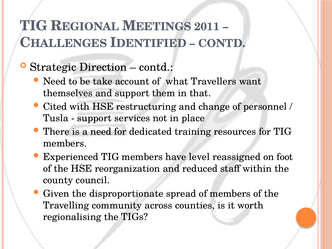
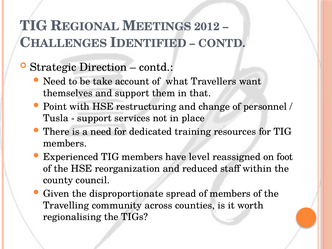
2011: 2011 -> 2012 (207, 27)
Cited: Cited -> Point (55, 107)
